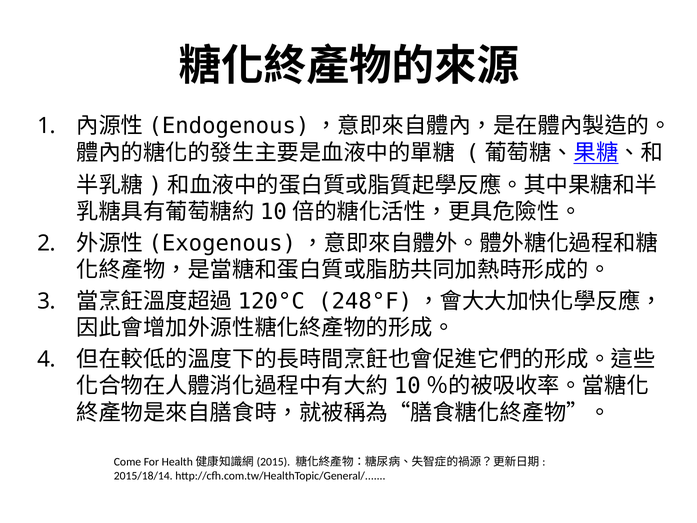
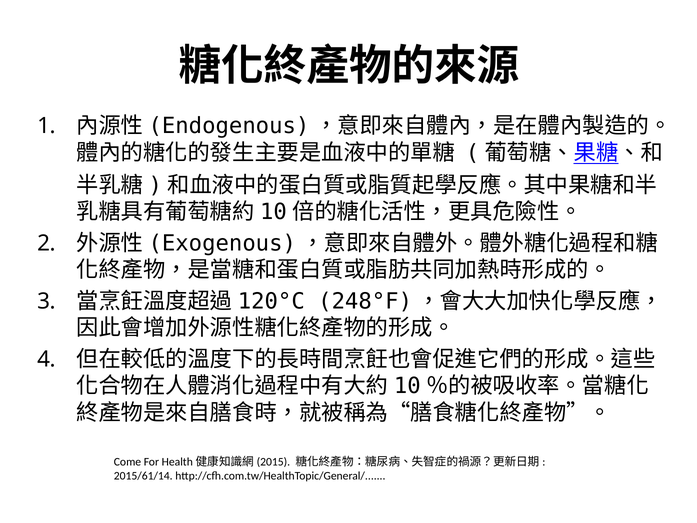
2015/18/14: 2015/18/14 -> 2015/61/14 (143, 476)
